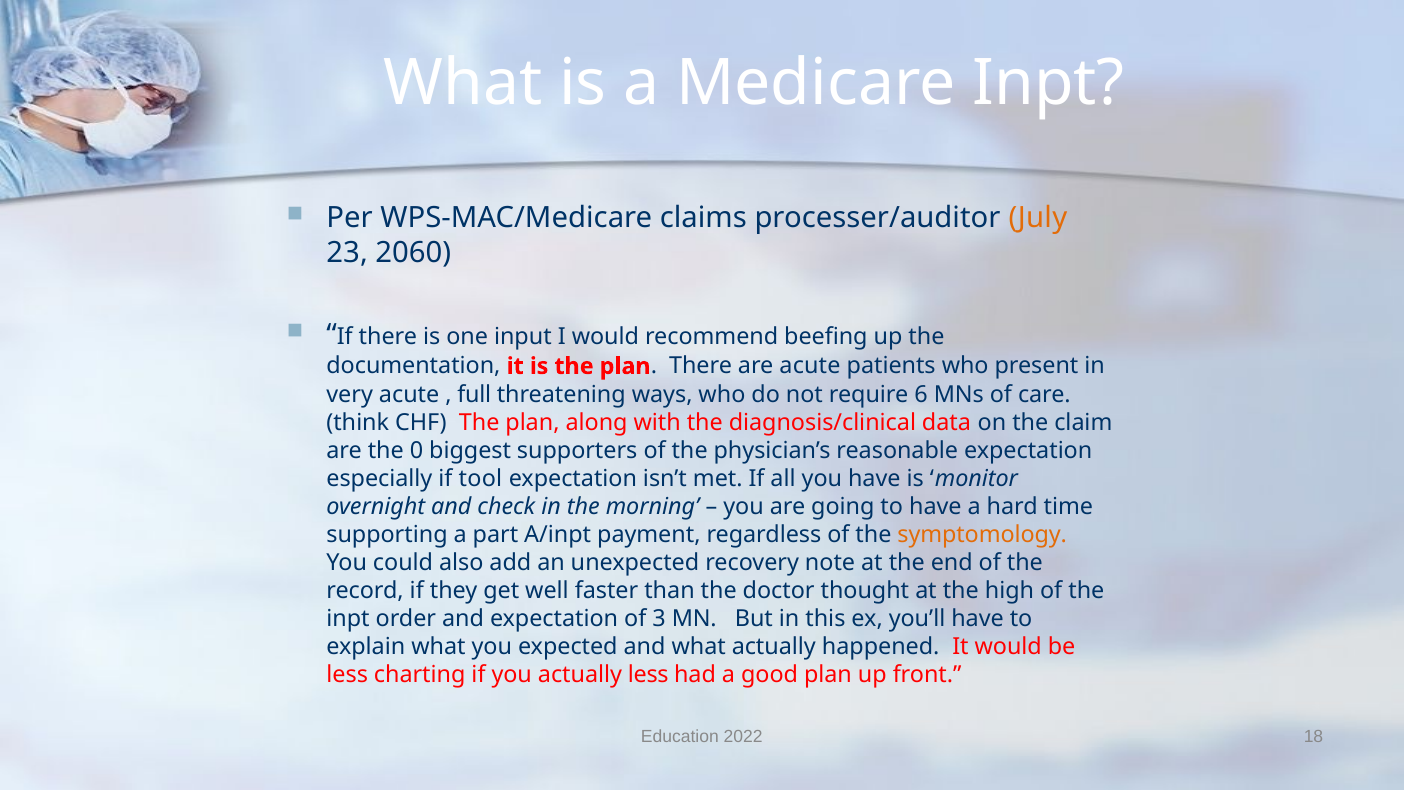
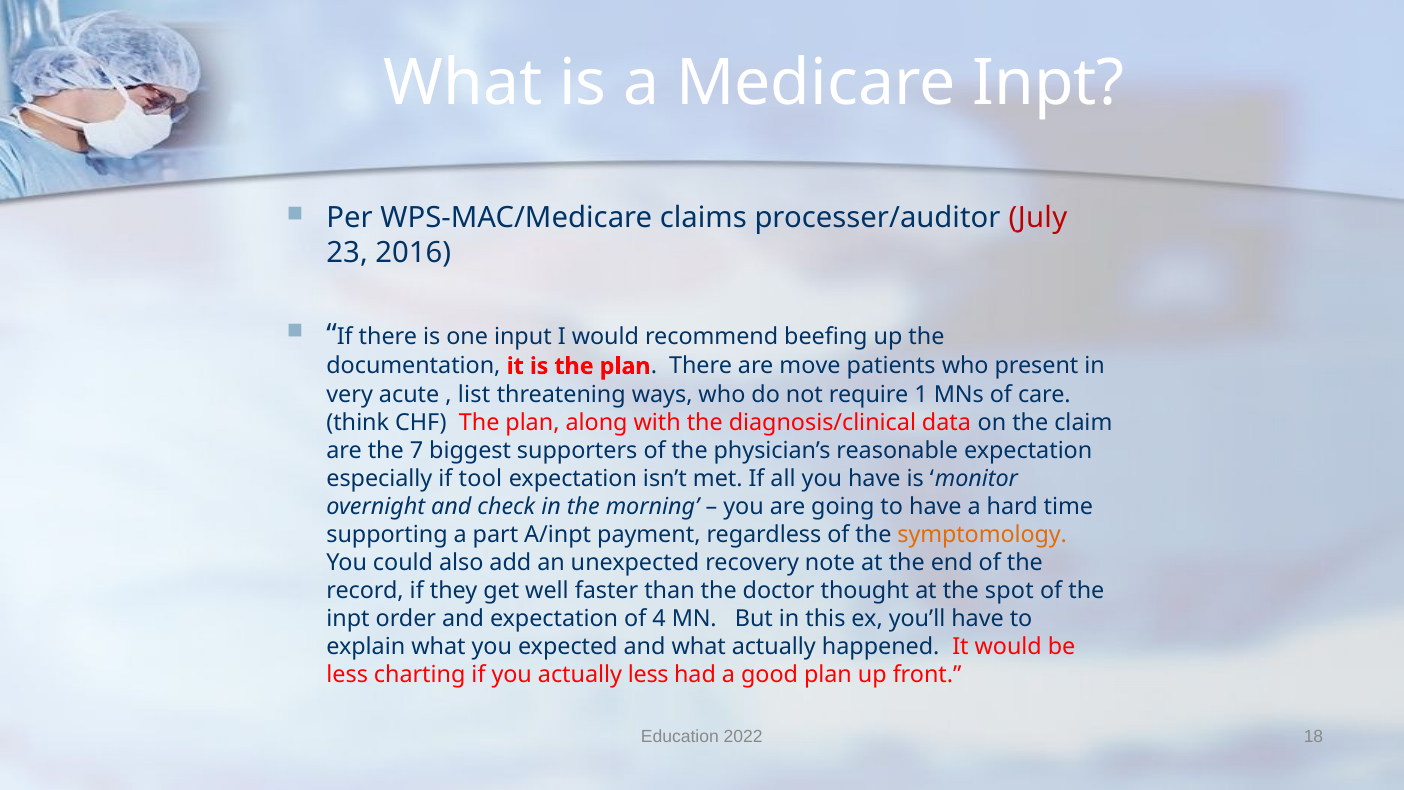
July colour: orange -> red (1038, 218)
2060: 2060 -> 2016 (413, 253)
are acute: acute -> move (810, 366)
full: full -> list (474, 394)
6: 6 -> 1 (921, 394)
0: 0 -> 7 (417, 450)
high: high -> spot (1009, 591)
3: 3 -> 4 (659, 619)
